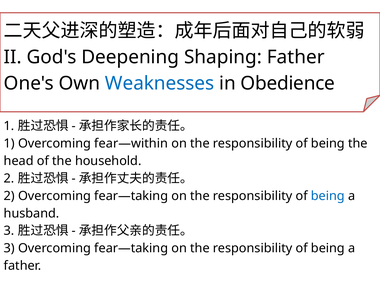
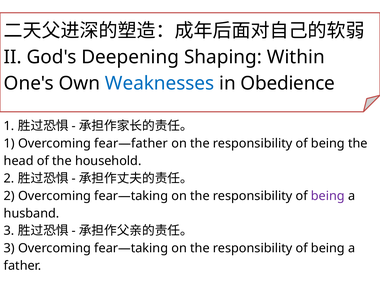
Shaping Father: Father -> Within (296, 57)
fear—within: fear—within -> fear—father (131, 143)
being colour: blue -> purple (328, 196)
